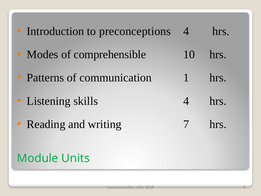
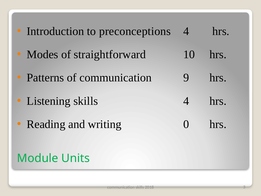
comprehensible: comprehensible -> straightforward (110, 54)
1: 1 -> 9 (186, 78)
7: 7 -> 0 (186, 124)
